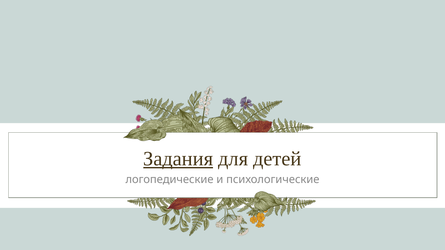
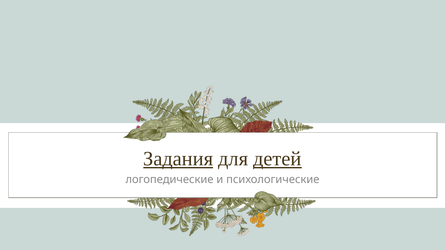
детей underline: none -> present (277, 159)
